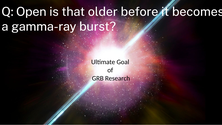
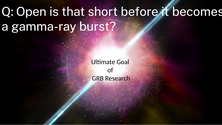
older: older -> short (103, 12)
